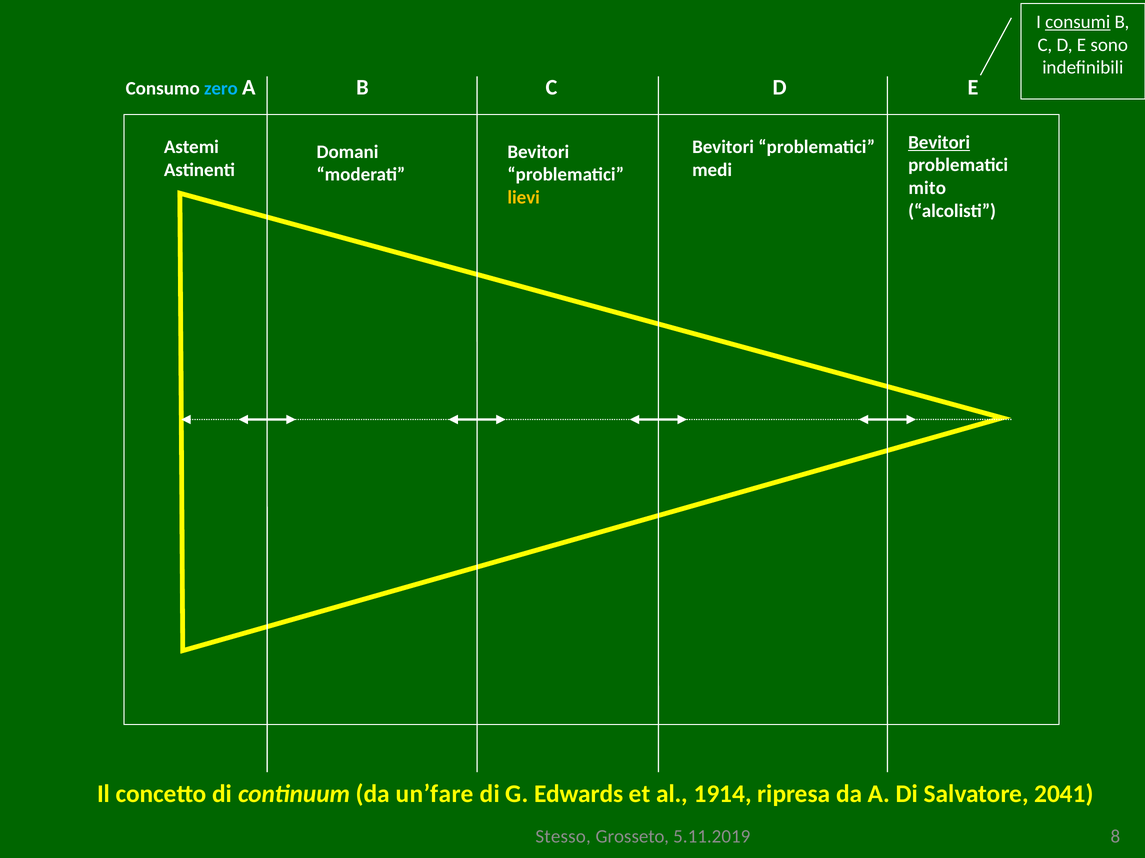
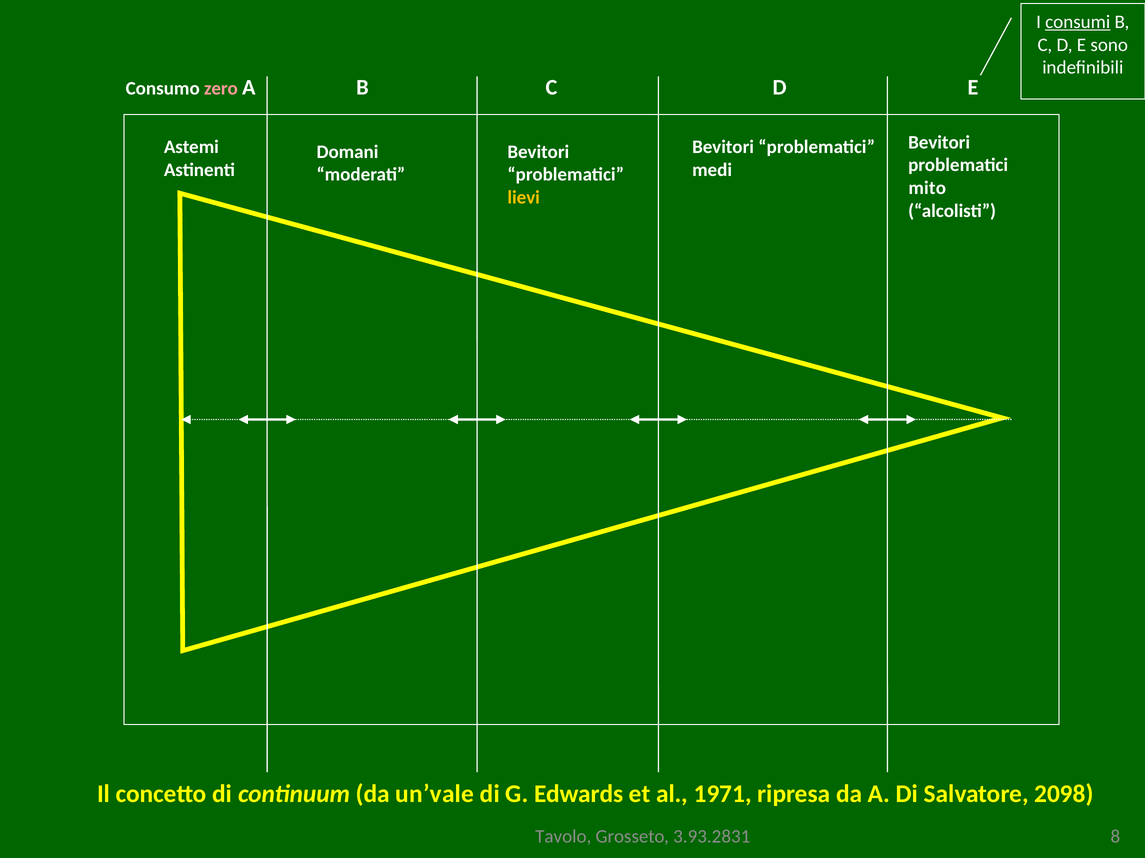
zero colour: light blue -> pink (221, 88)
Bevitori underline: present -> none (939, 142)
un’fare: un’fare -> un’vale (435, 795)
1914: 1914 -> 1971 (723, 795)
2041: 2041 -> 2098 (1064, 795)
Stesso: Stesso -> Tavolo (563, 837)
5.11.2019: 5.11.2019 -> 3.93.2831 (712, 837)
